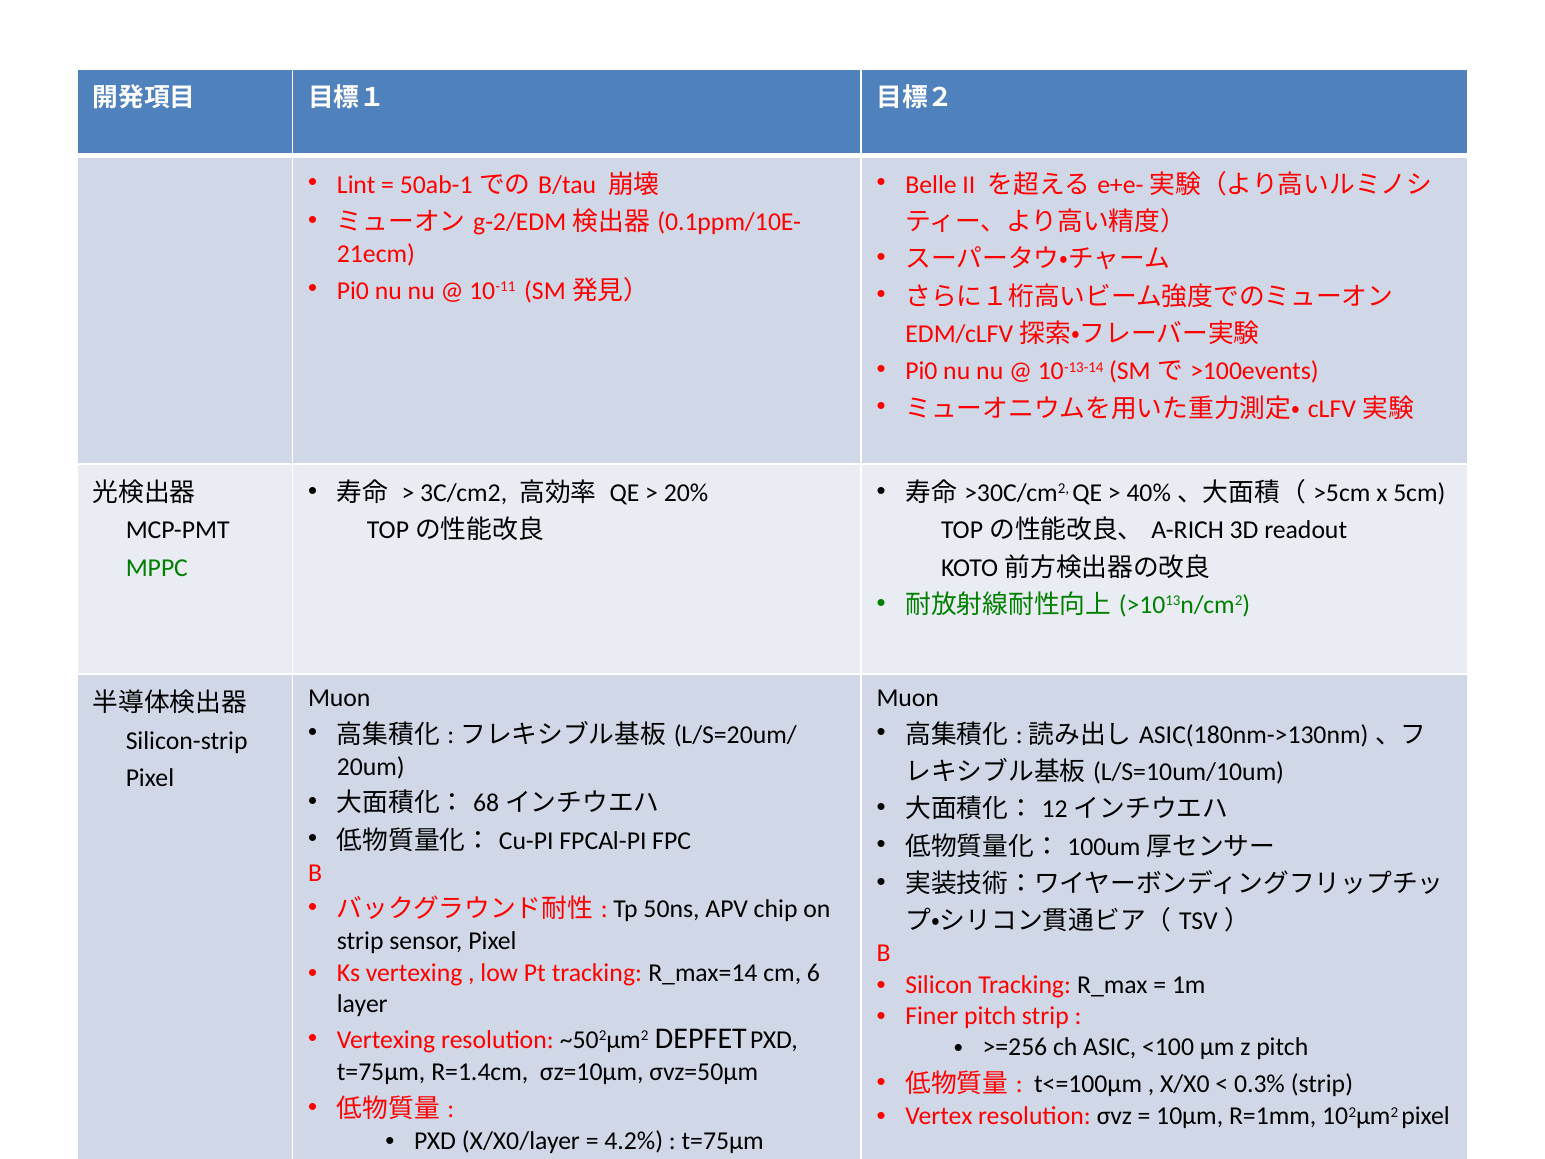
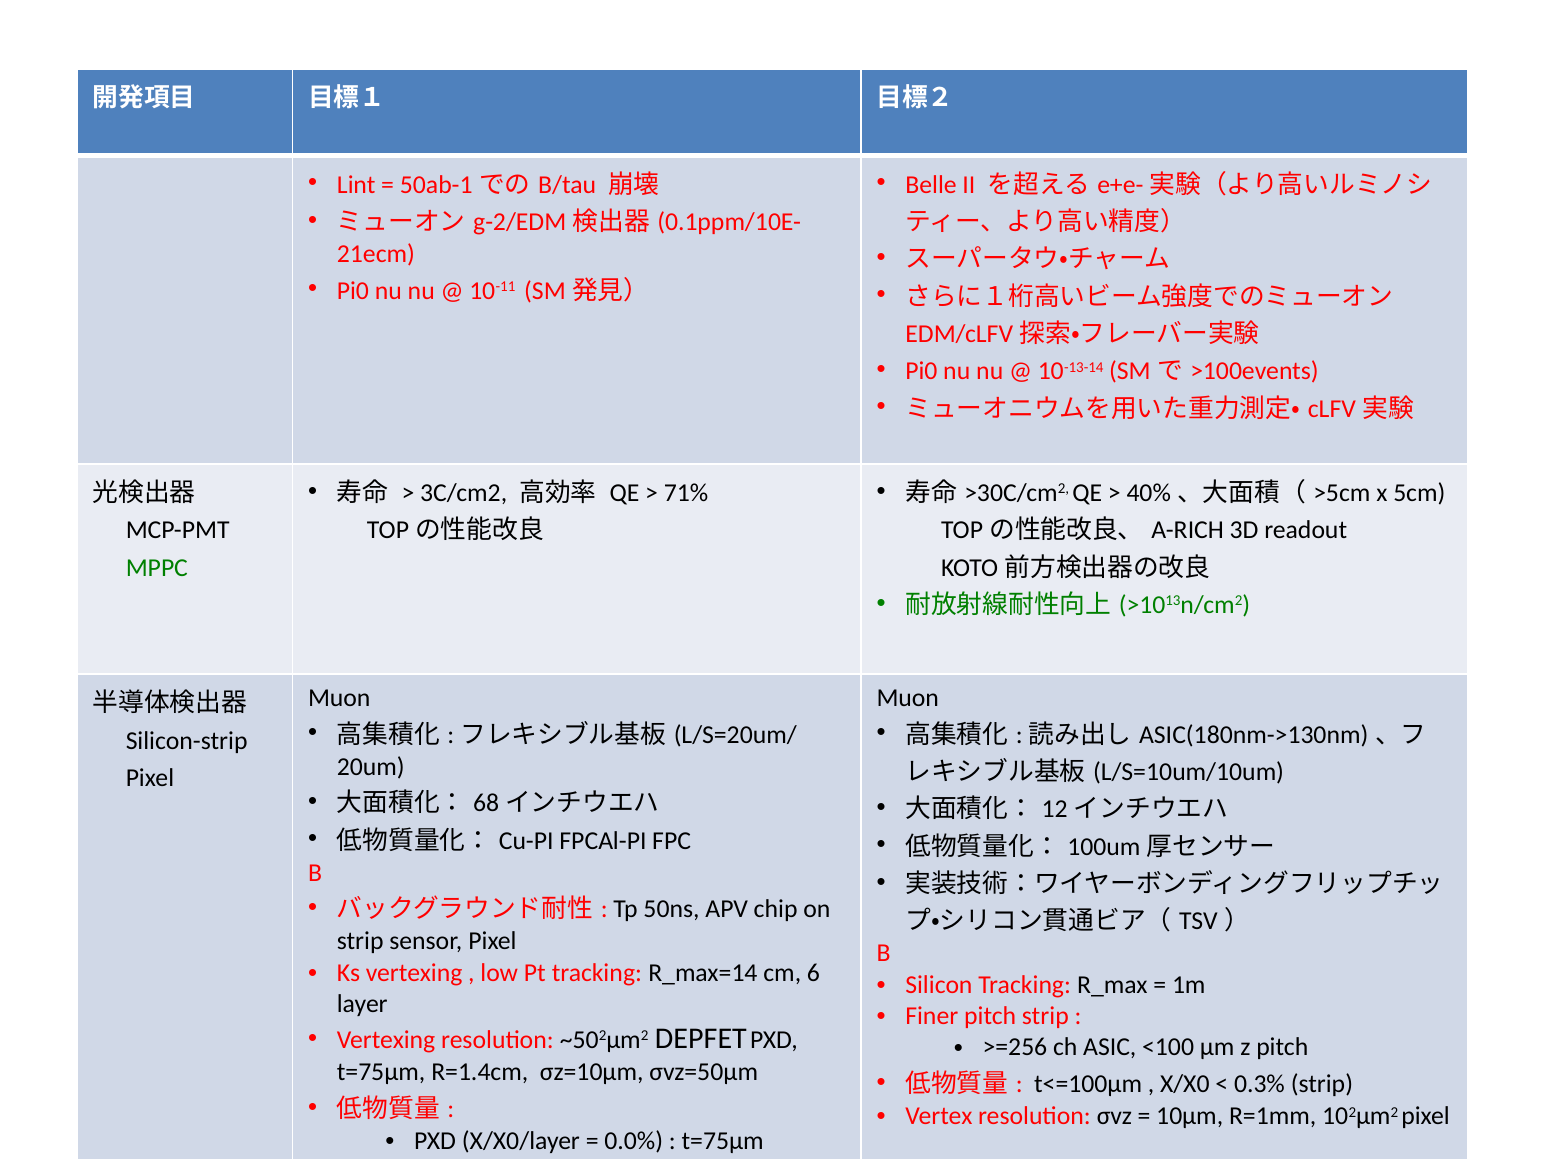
20%: 20% -> 71% (686, 493)
4.2%: 4.2% -> 0.0% (634, 1141)
